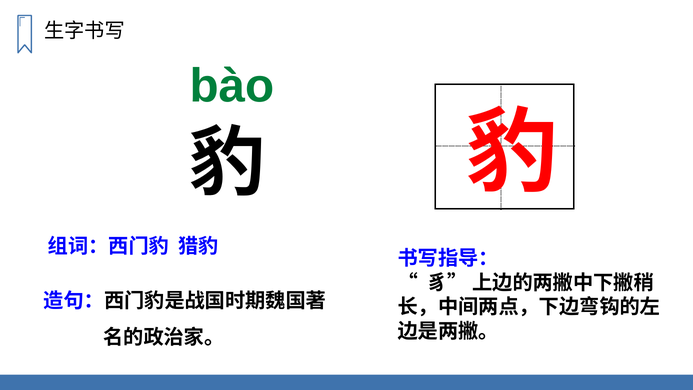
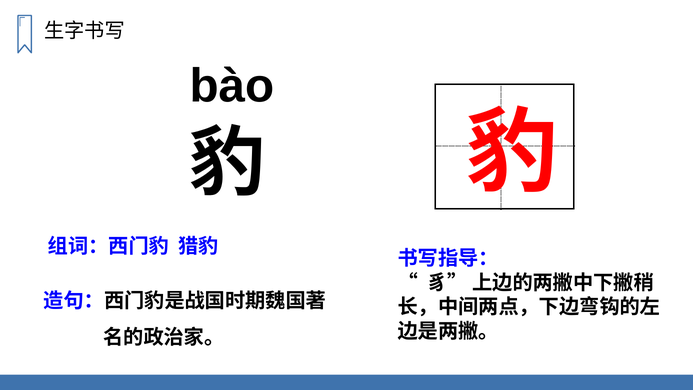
bào colour: green -> black (232, 86)
